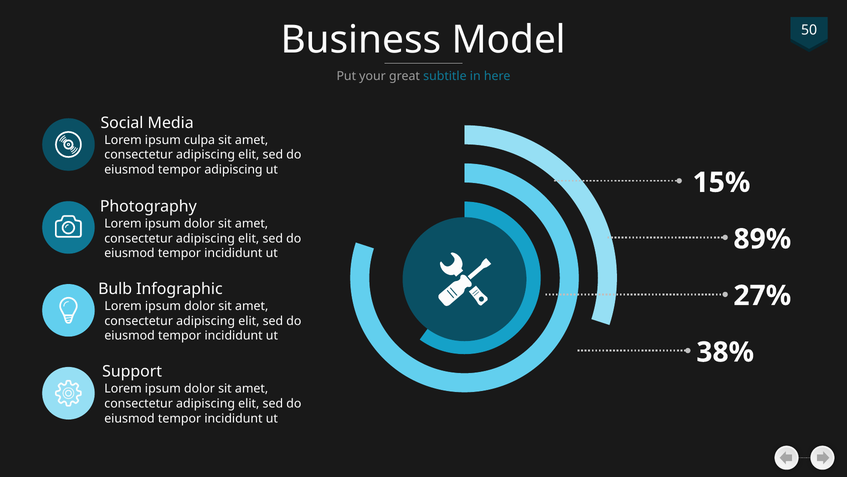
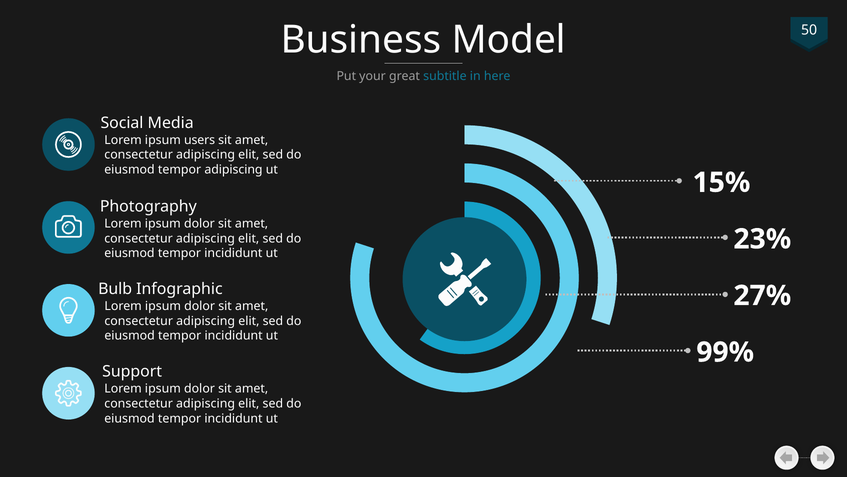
culpa: culpa -> users (200, 140)
89%: 89% -> 23% (762, 239)
38%: 38% -> 99% (725, 352)
